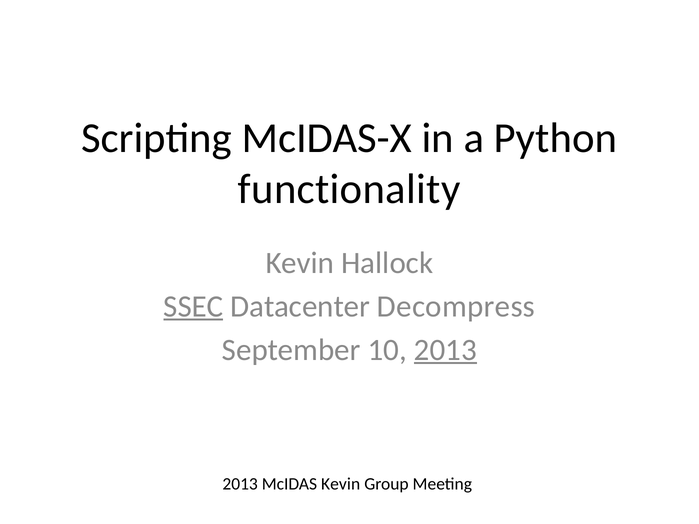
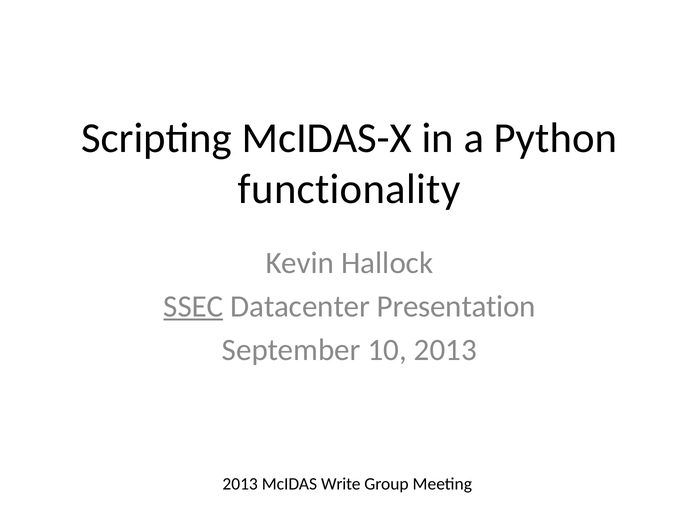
Decompress: Decompress -> Presentation (456, 306)
2013 underline: present -> none (445, 350)
McIDAS Kevin: Kevin -> Write (341, 484)
